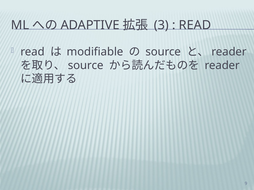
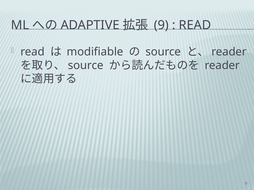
3: 3 -> 9 (161, 25)
